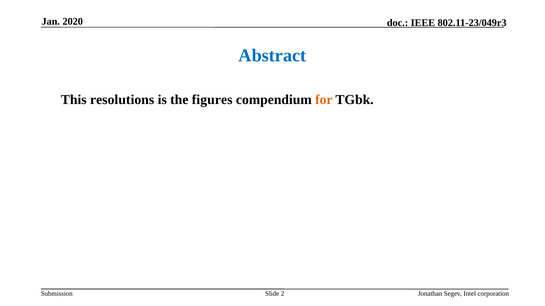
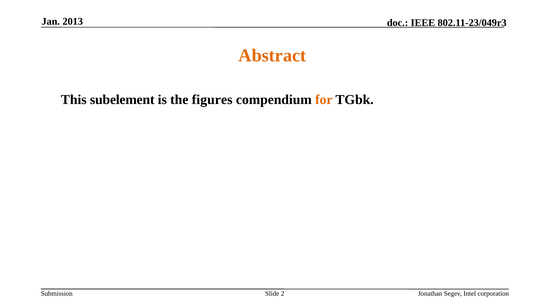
2020: 2020 -> 2013 (73, 22)
Abstract colour: blue -> orange (272, 56)
resolutions: resolutions -> subelement (122, 100)
